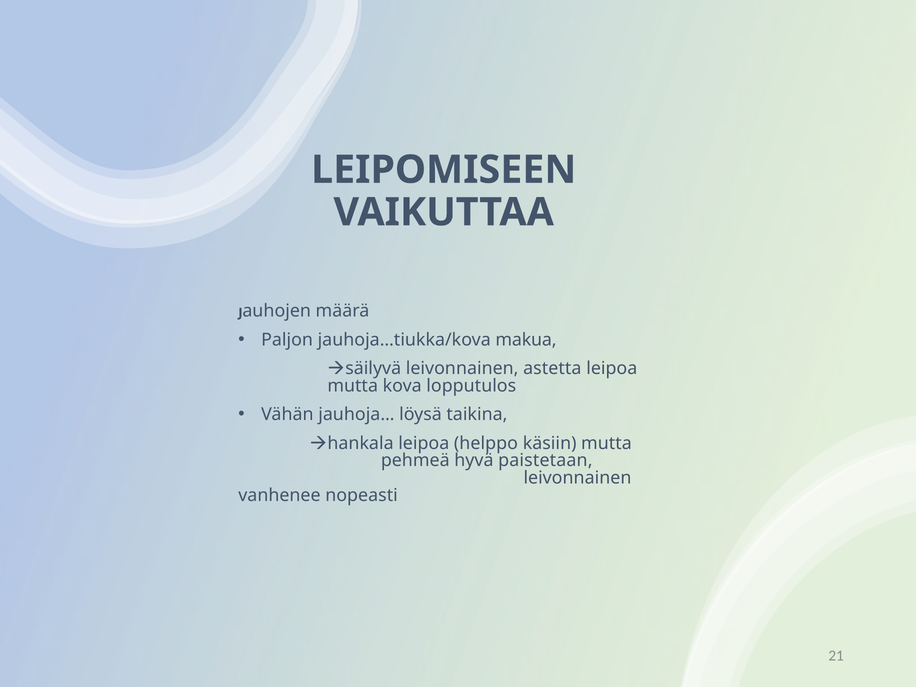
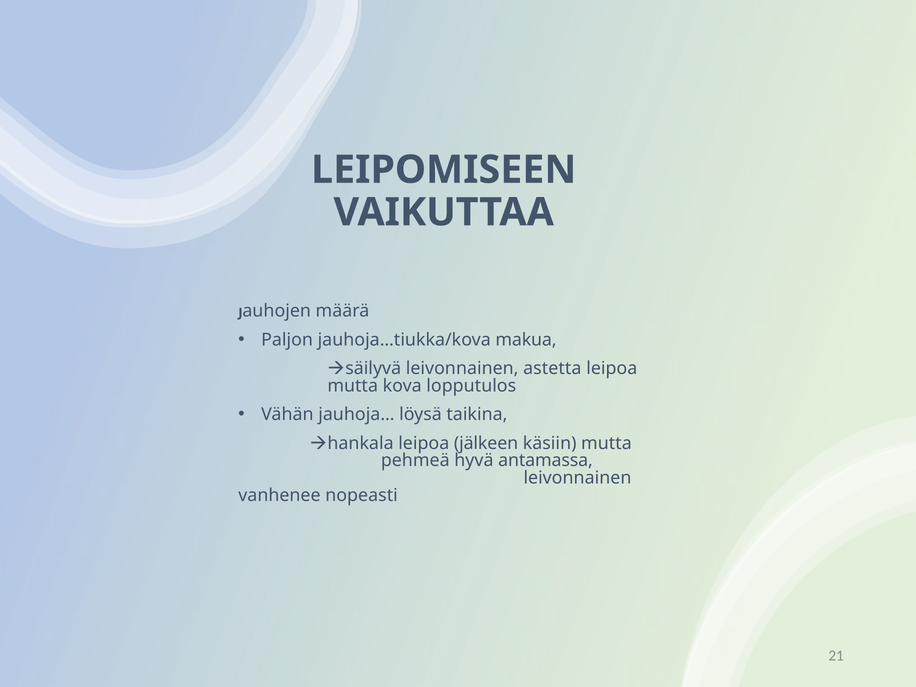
helppo: helppo -> jälkeen (486, 443)
paistetaan: paistetaan -> antamassa (546, 461)
